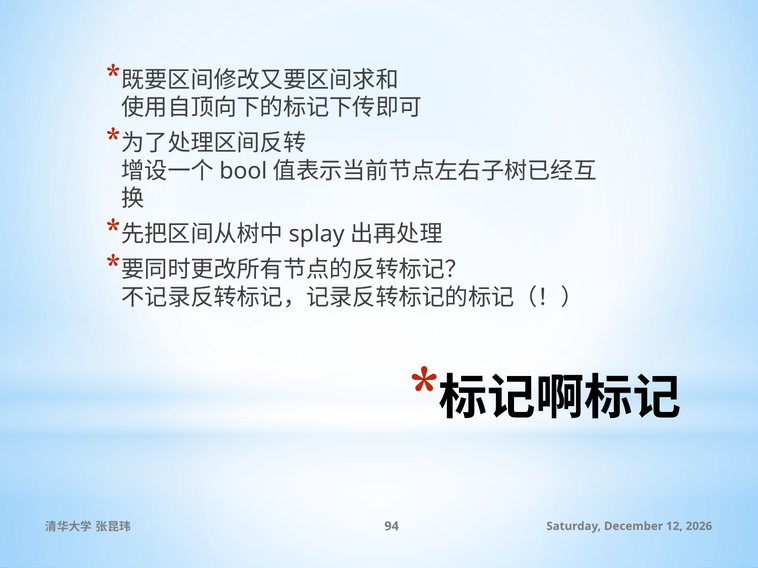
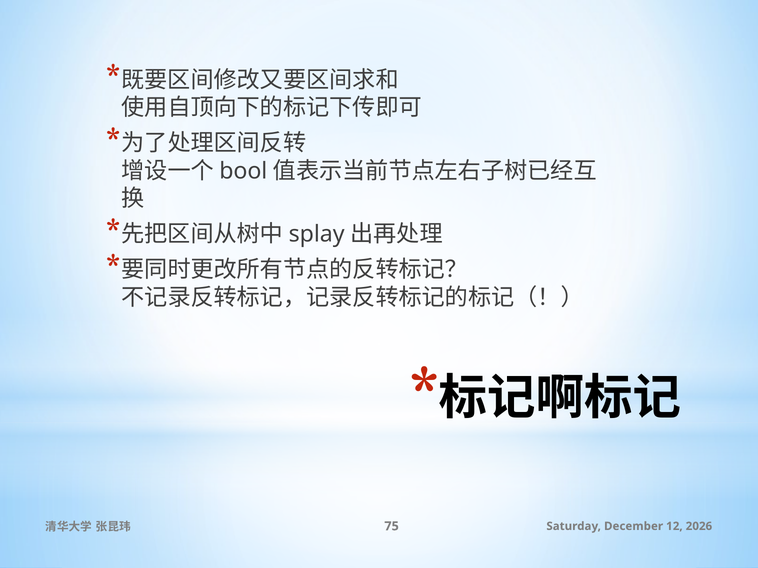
94: 94 -> 75 (392, 527)
